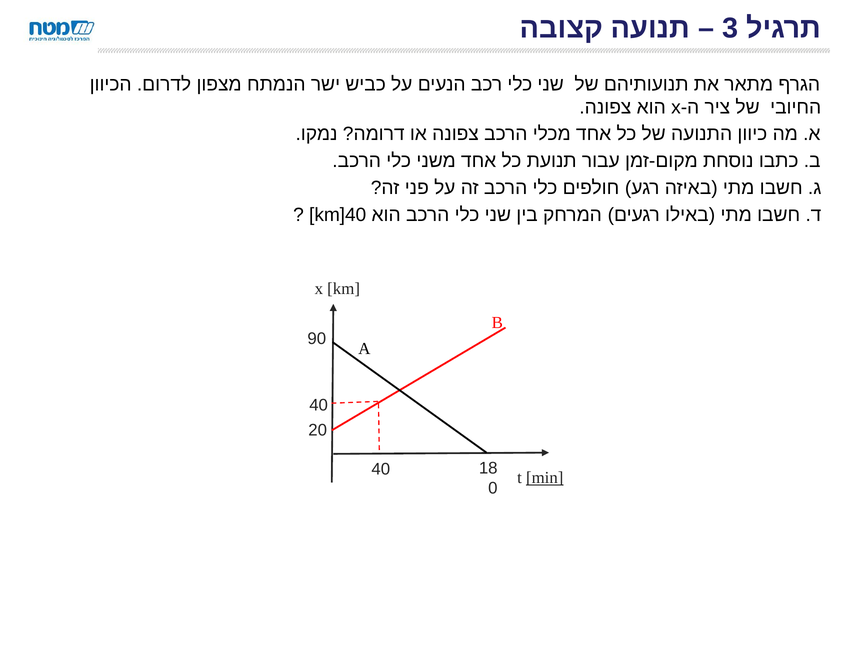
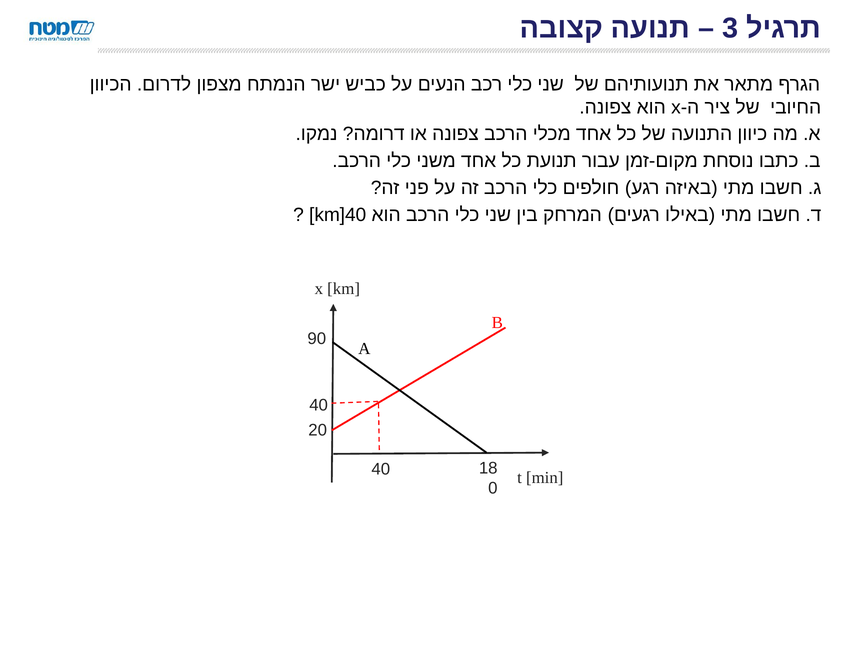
min underline: present -> none (545, 478)
